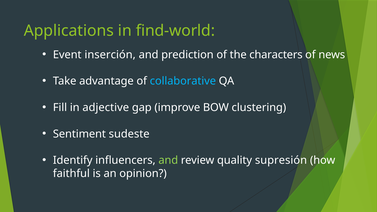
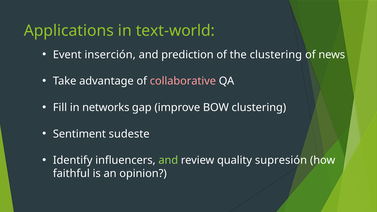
find-world: find-world -> text-world (175, 31)
the characters: characters -> clustering (276, 55)
collaborative colour: light blue -> pink (183, 81)
adjective: adjective -> networks (106, 108)
